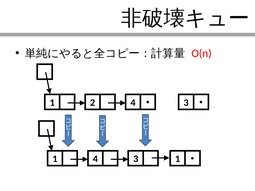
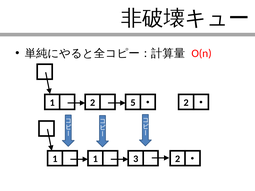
2 4: 4 -> 5 (133, 103)
3: 3 -> 2 (186, 103)
1 4: 4 -> 1 (95, 159)
3 1: 1 -> 2 (178, 159)
